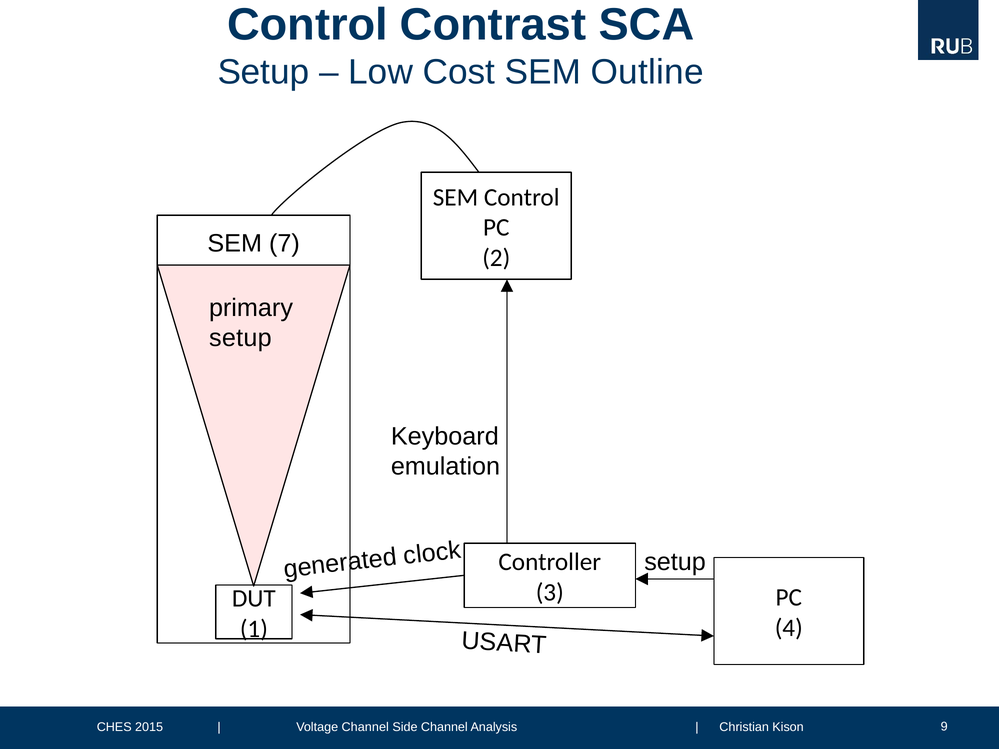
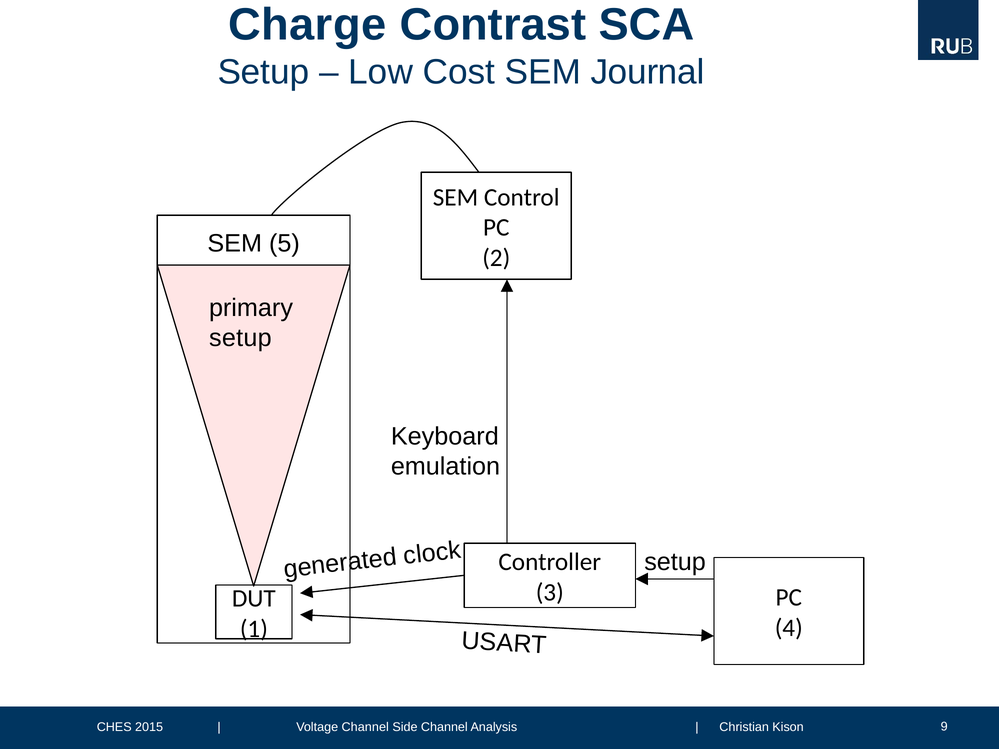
Control: Control -> Charge (307, 25)
Outline: Outline -> Journal (648, 72)
7: 7 -> 5 (284, 244)
